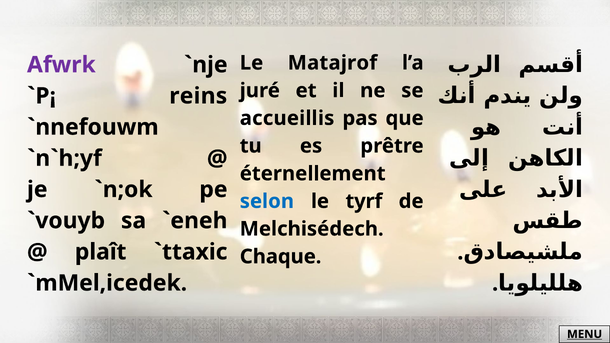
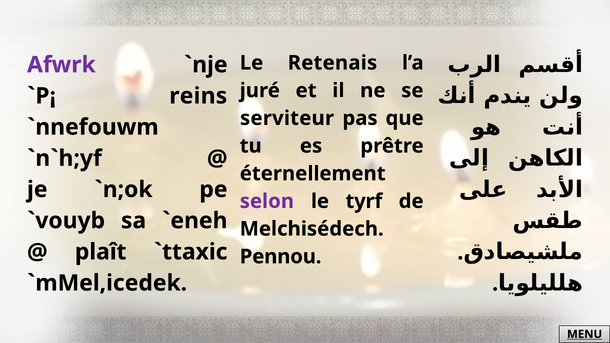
Matajrof: Matajrof -> Retenais (332, 63)
accueillis: accueillis -> serviteur (287, 118)
selon colour: blue -> purple (267, 201)
Chaque: Chaque -> Pennou (281, 257)
